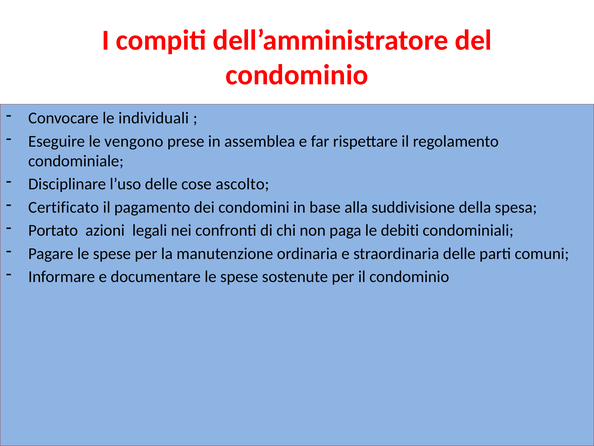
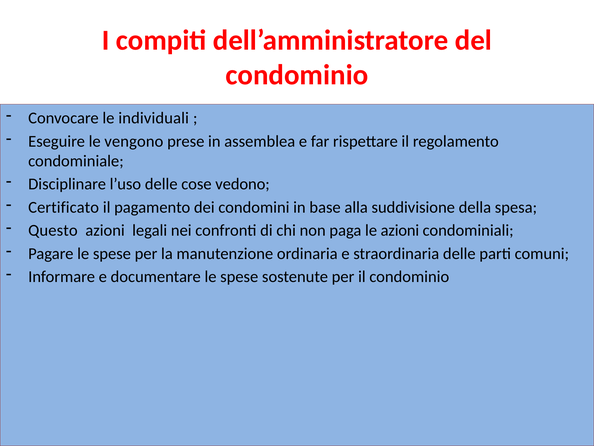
ascolto: ascolto -> vedono (243, 184)
Portato: Portato -> Questo (53, 230)
le debiti: debiti -> azioni (400, 230)
